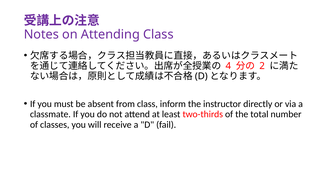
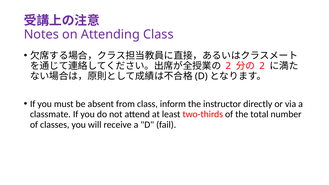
4: 4 -> 2 (228, 66)
